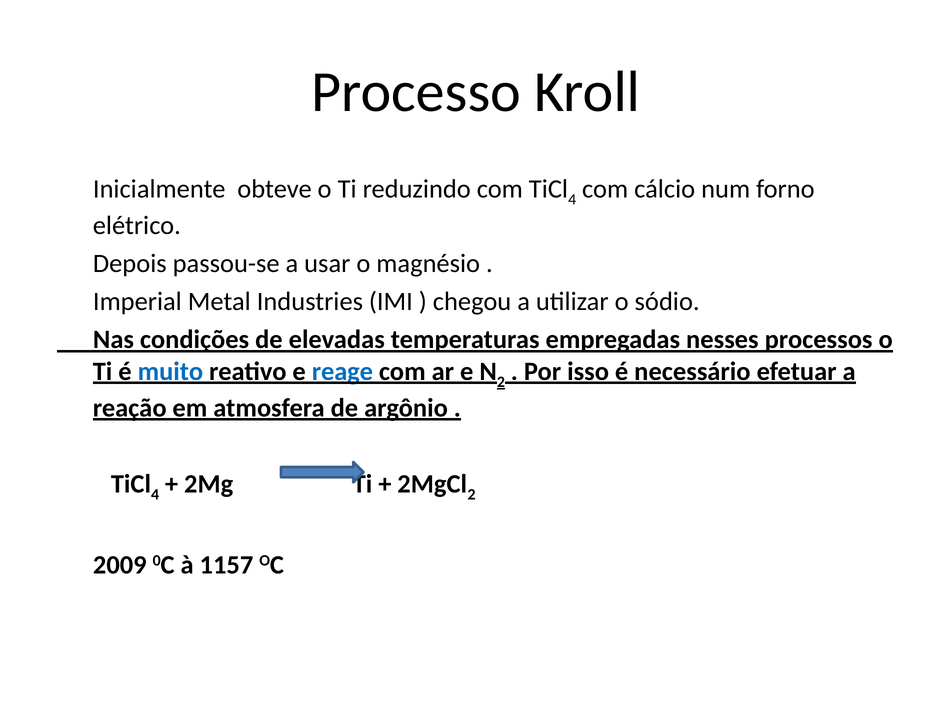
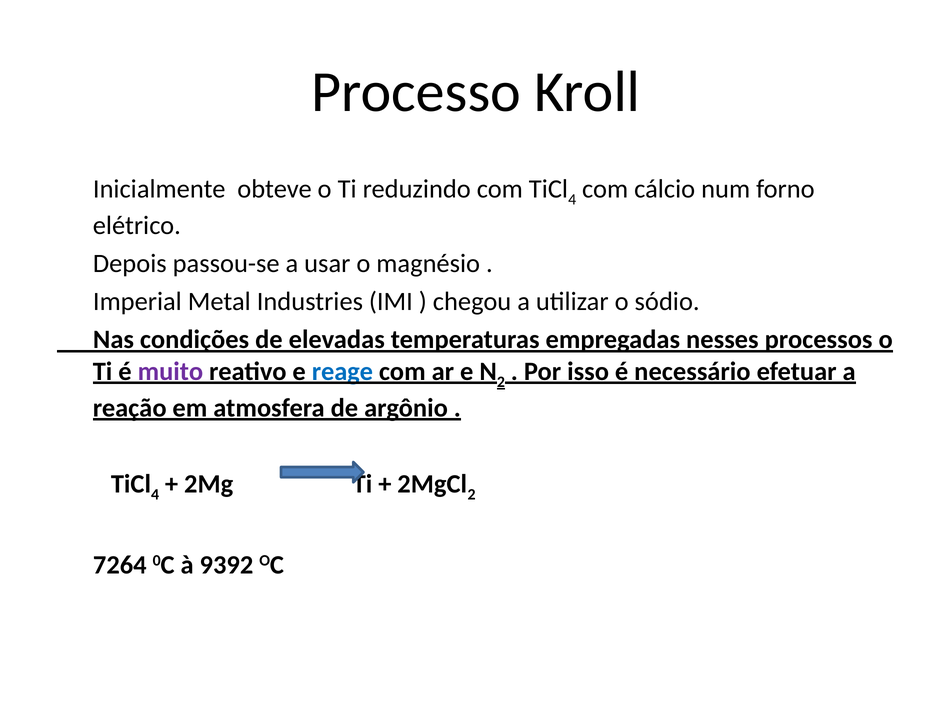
muito colour: blue -> purple (170, 372)
2009: 2009 -> 7264 (120, 565)
1157: 1157 -> 9392 (226, 565)
